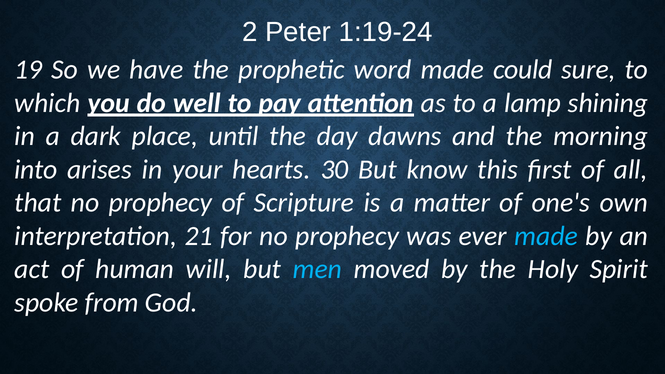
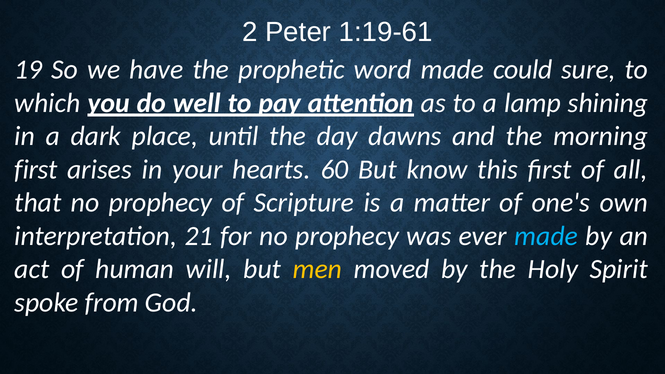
1:19-24: 1:19-24 -> 1:19-61 (386, 32)
into: into -> first (36, 170)
30: 30 -> 60 (335, 170)
men colour: light blue -> yellow (317, 269)
